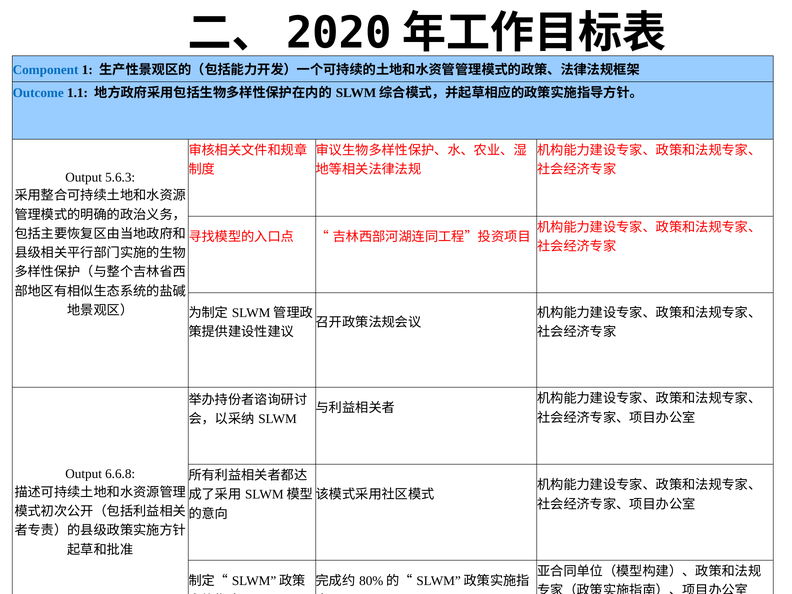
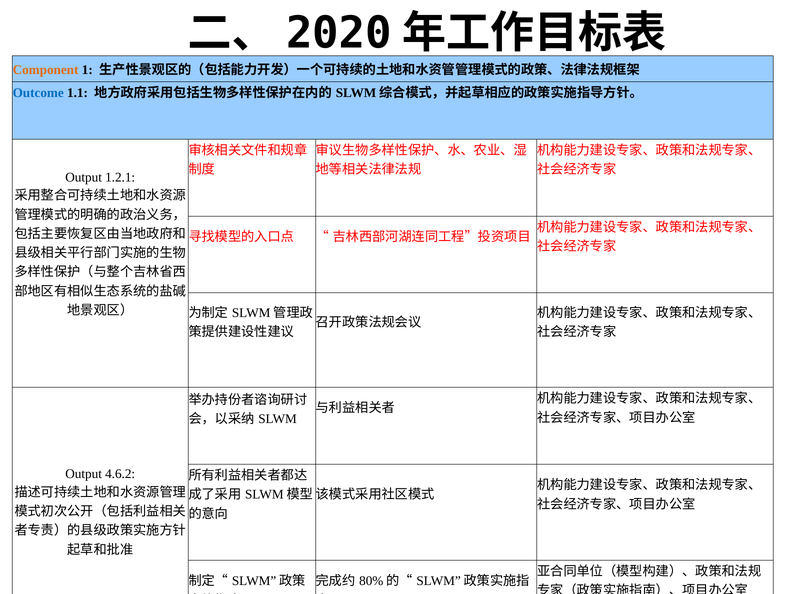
Component colour: blue -> orange (46, 70)
5.6.3: 5.6.3 -> 1.2.1 (120, 177)
6.6.8: 6.6.8 -> 4.6.2 (120, 474)
